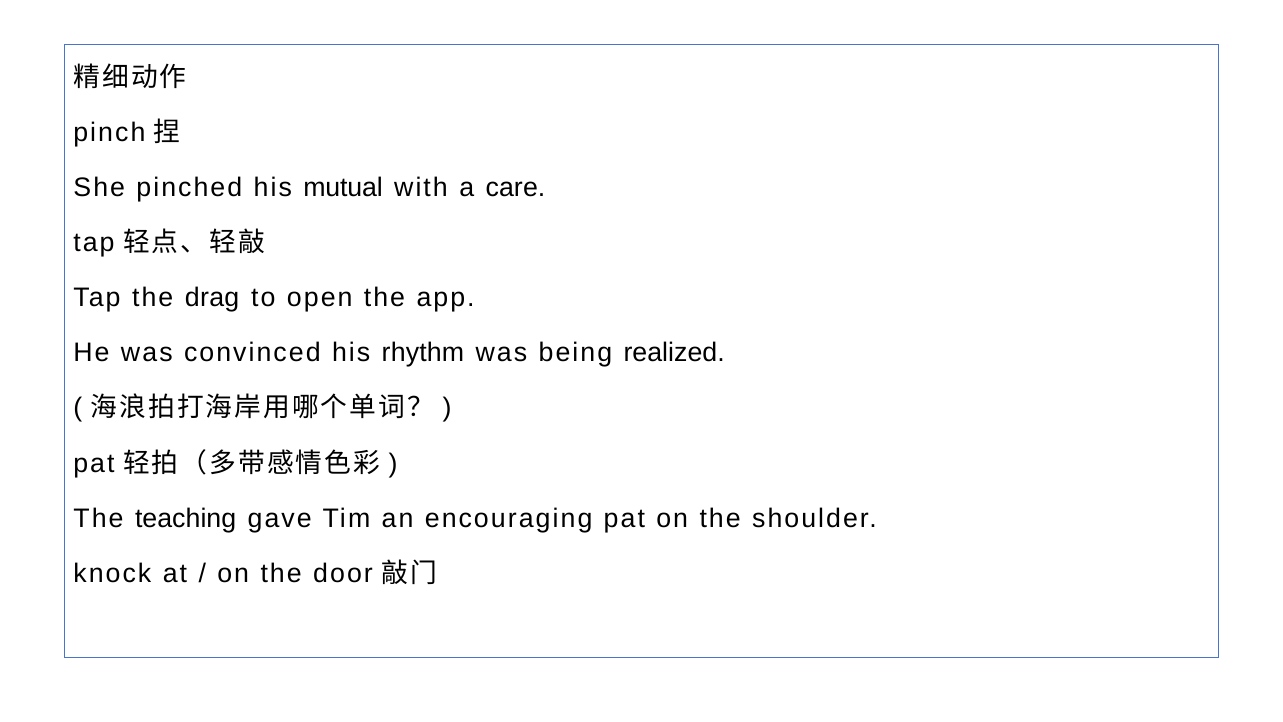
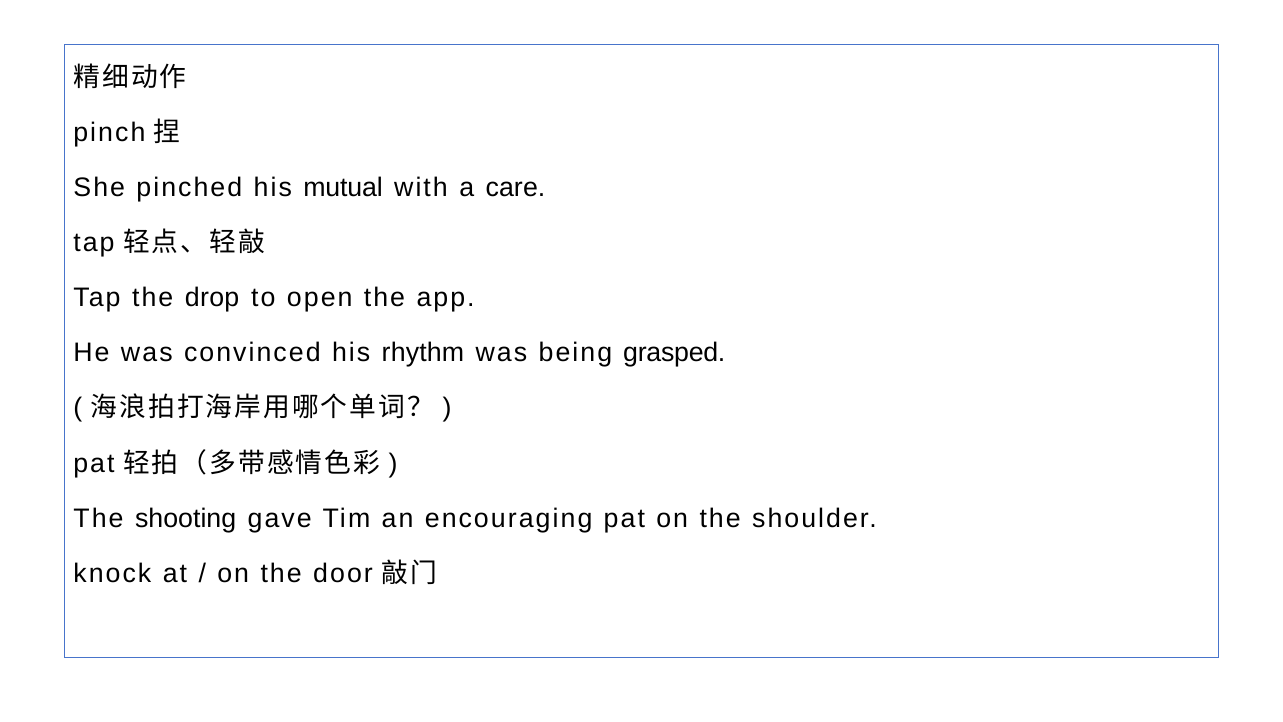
drag: drag -> drop (212, 298)
realized: realized -> grasped (674, 353)
teaching: teaching -> shooting (186, 518)
